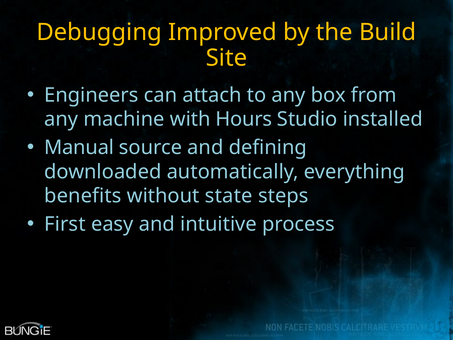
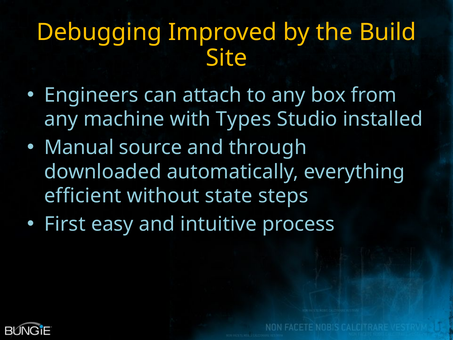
Hours: Hours -> Types (244, 119)
defining: defining -> through (268, 147)
benefits: benefits -> efficient (83, 196)
